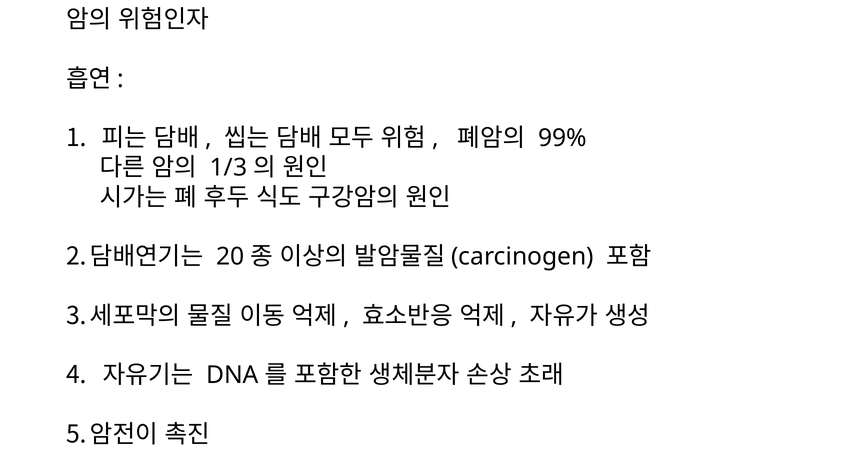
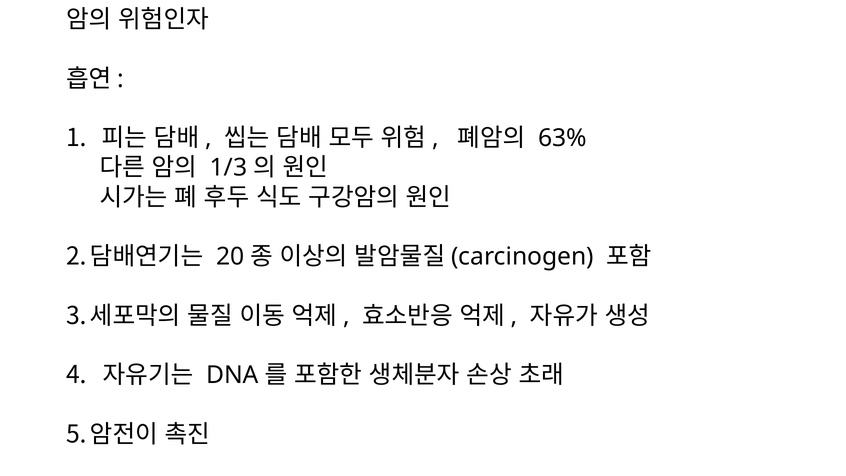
99%: 99% -> 63% (563, 138)
